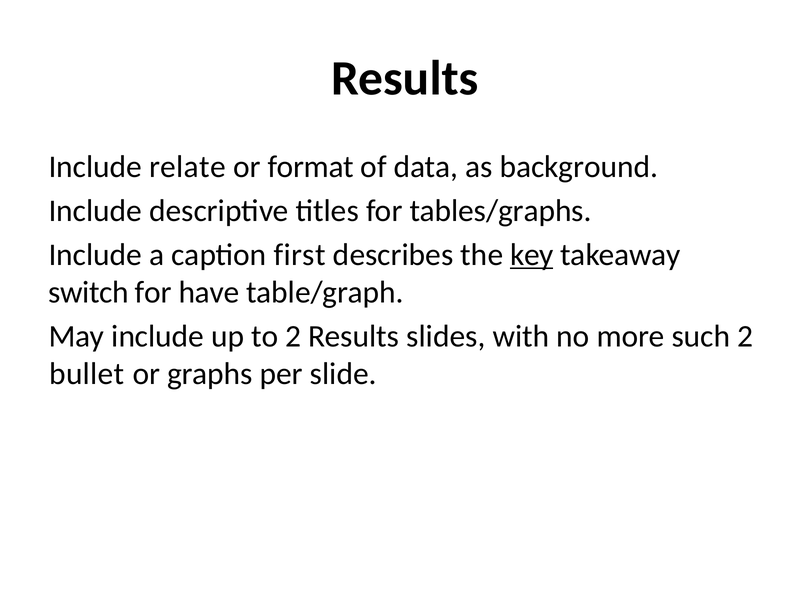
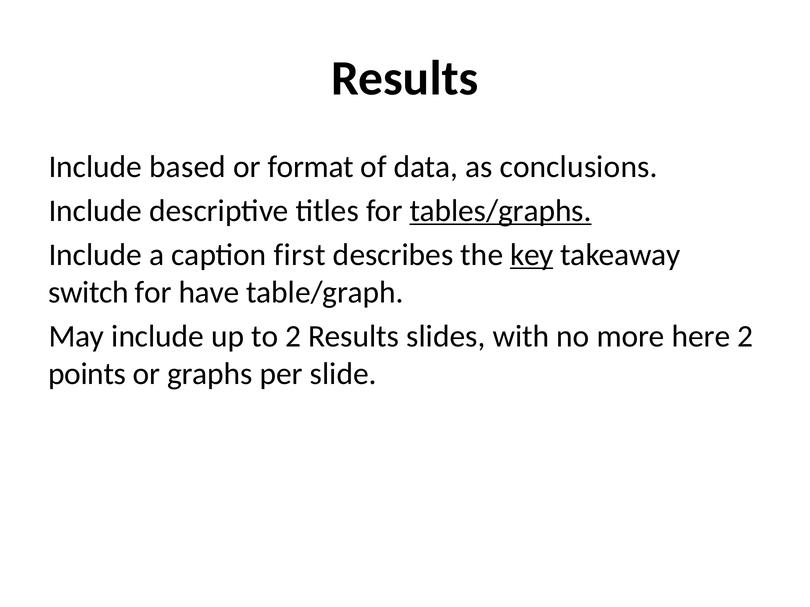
relate: relate -> based (188, 167)
background: background -> conclusions (579, 167)
tables/graphs underline: none -> present (501, 211)
such: such -> here (701, 337)
bullet: bullet -> points (87, 374)
